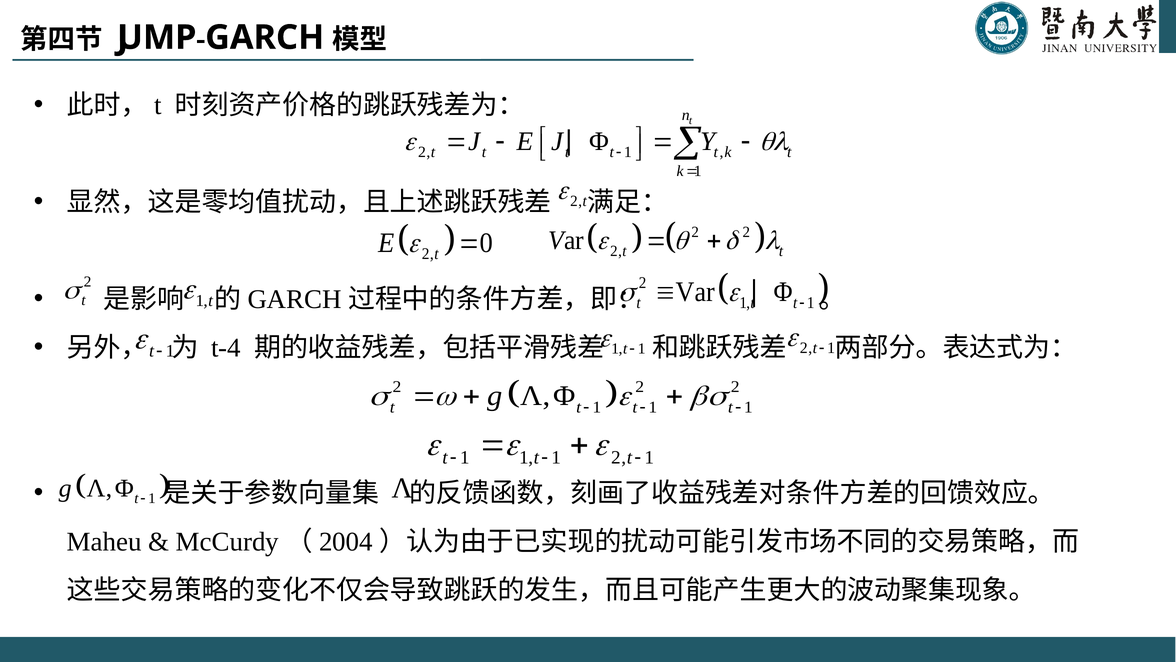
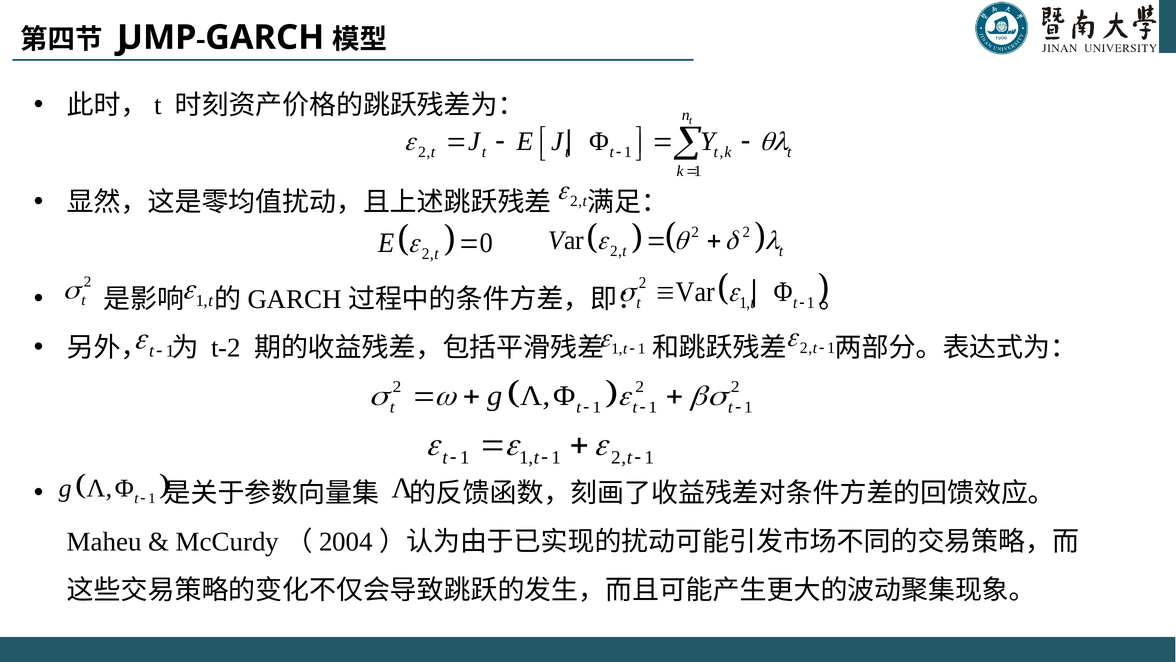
t-4: t-4 -> t-2 (226, 348)
